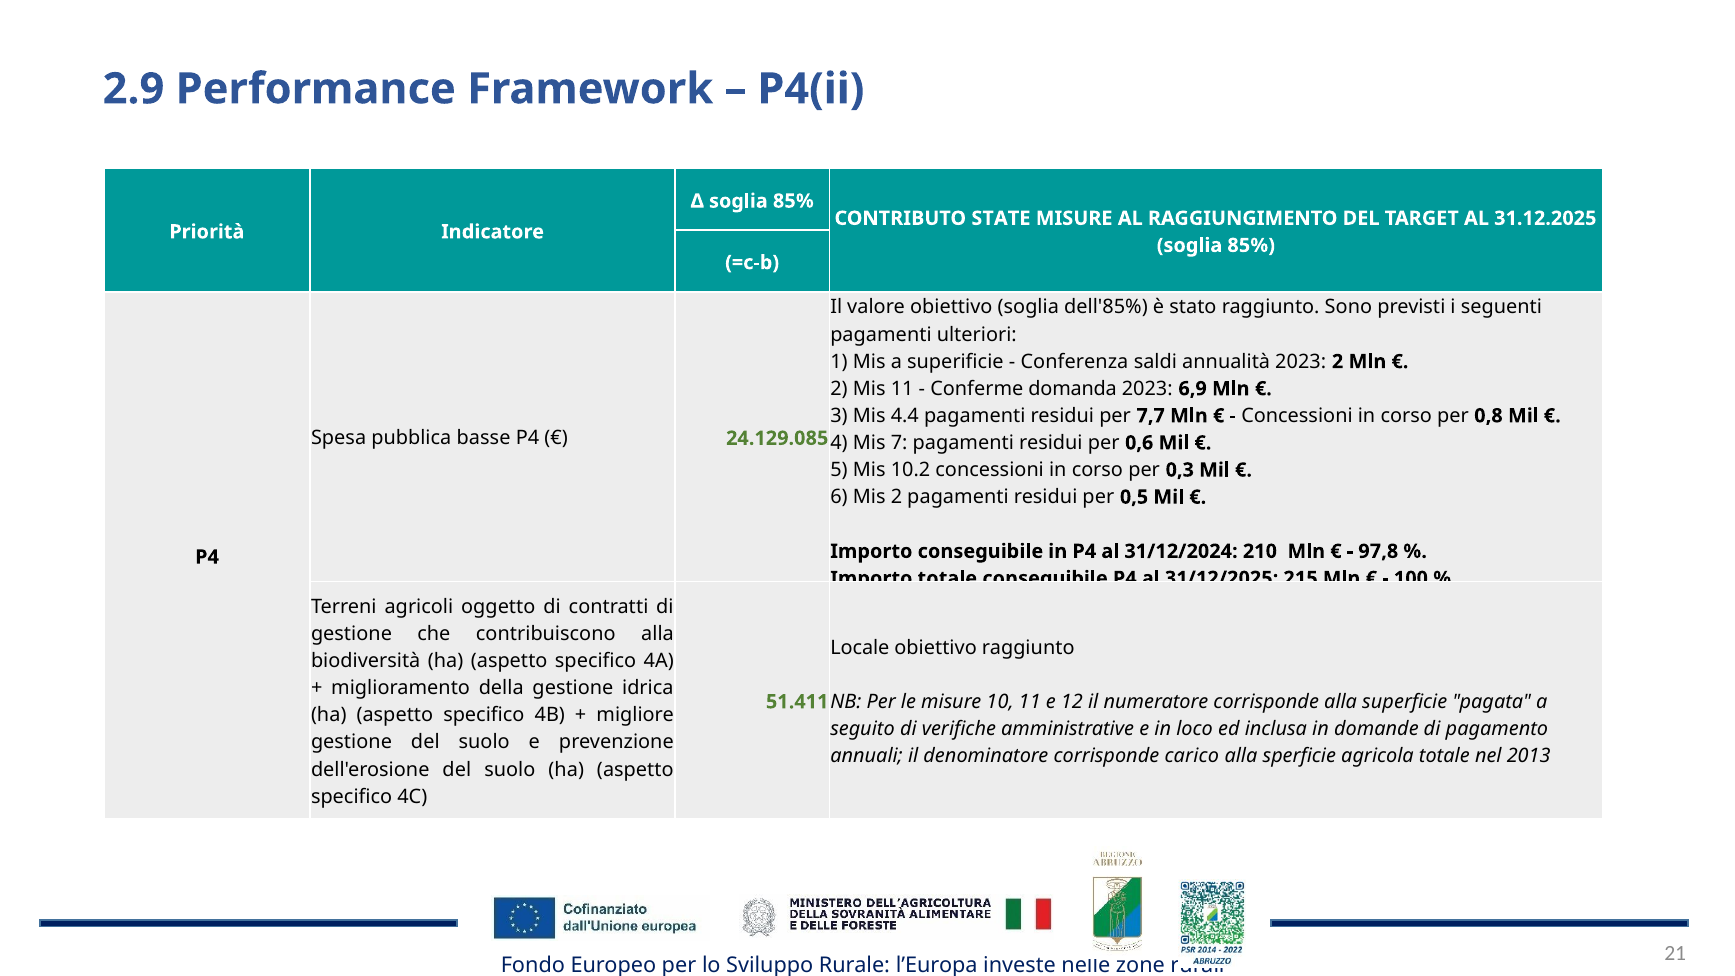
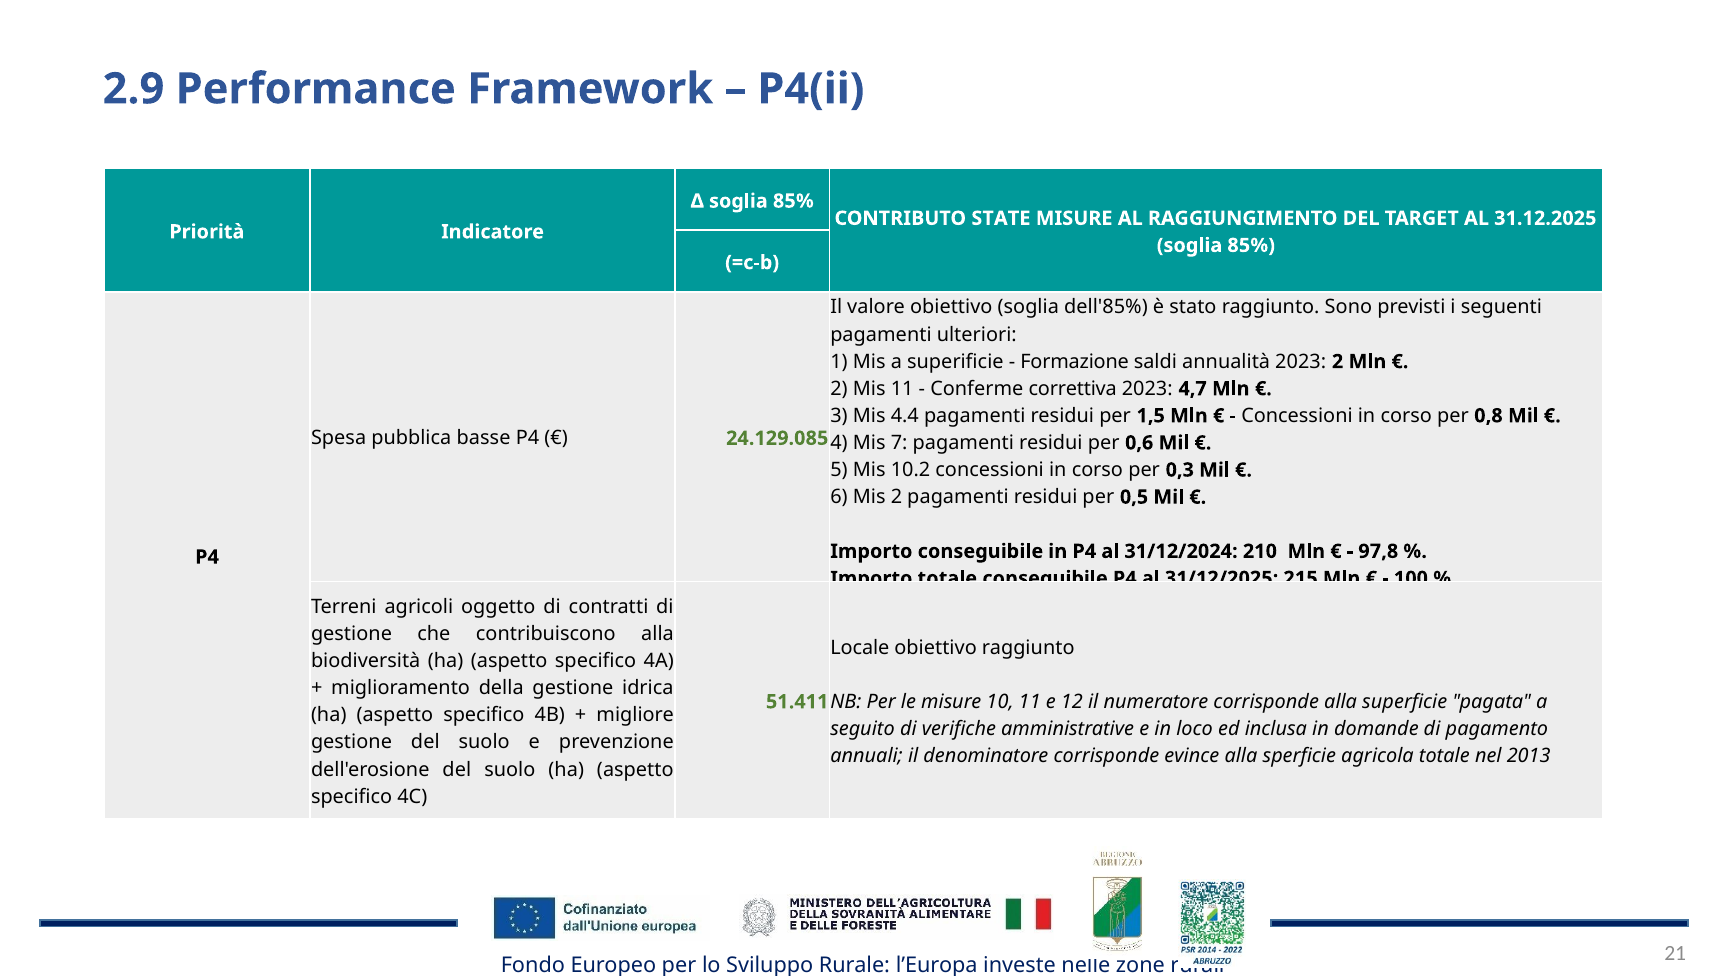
Conferenza: Conferenza -> Formazione (1075, 362)
domanda: domanda -> correttiva (1073, 389)
6,9: 6,9 -> 4,7 (1193, 389)
7,7: 7,7 -> 1,5 (1151, 416)
carico: carico -> evince (1192, 756)
